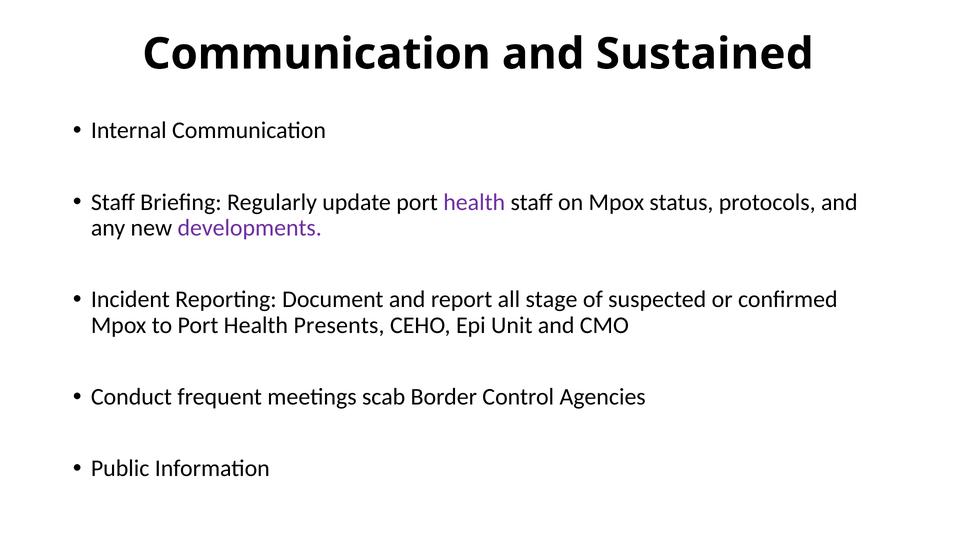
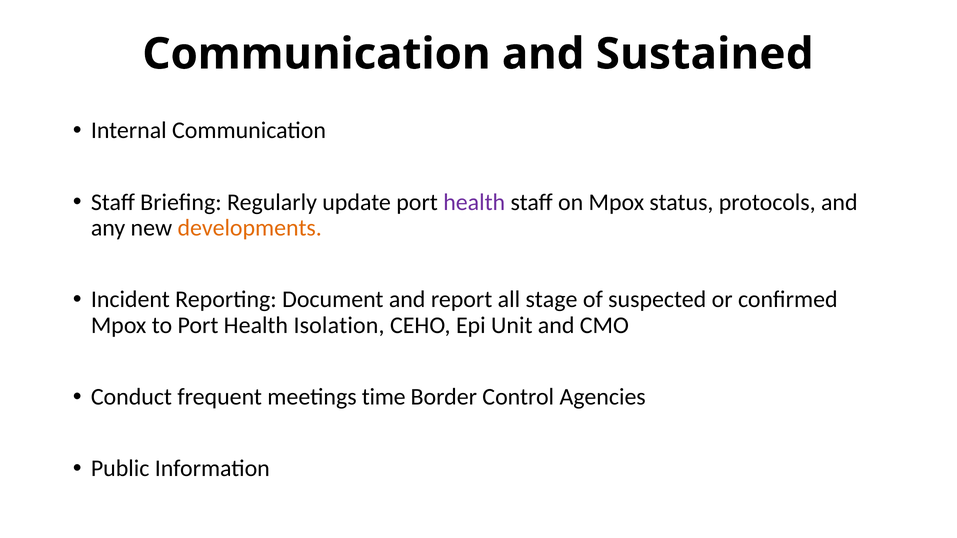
developments colour: purple -> orange (250, 228)
Presents: Presents -> Isolation (339, 326)
scab: scab -> time (384, 397)
